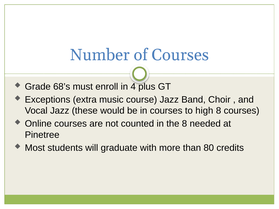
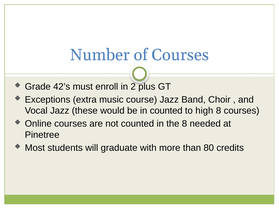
68’s: 68’s -> 42’s (62, 87)
4: 4 -> 2 (133, 87)
in courses: courses -> counted (166, 111)
